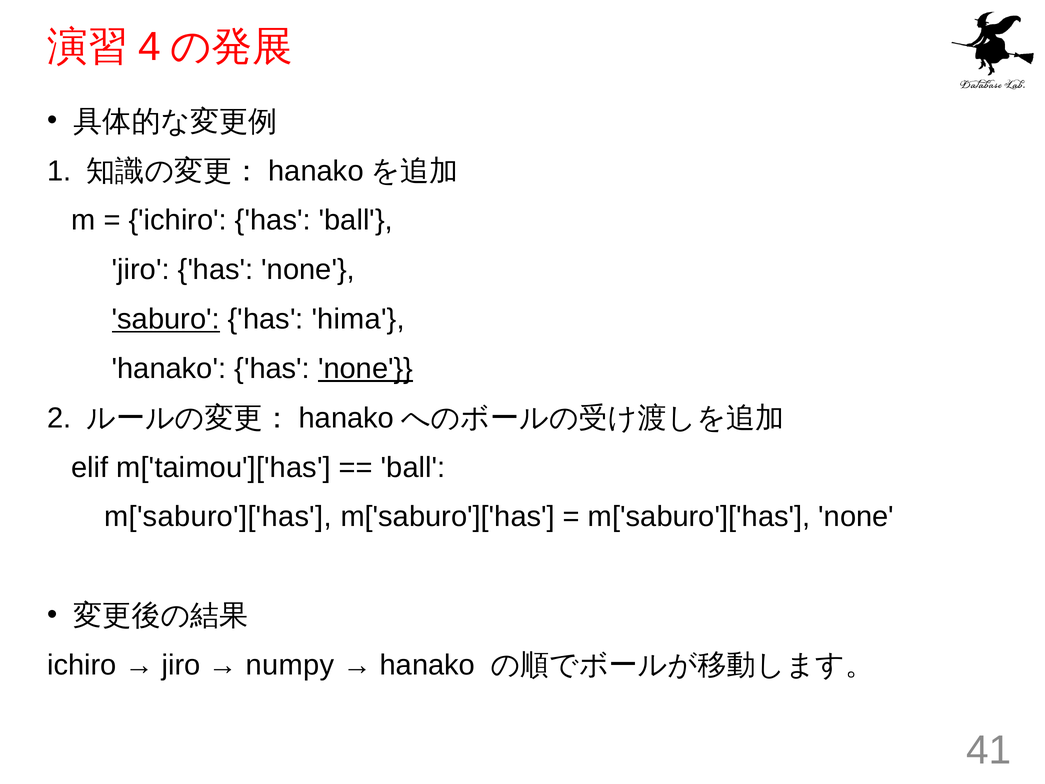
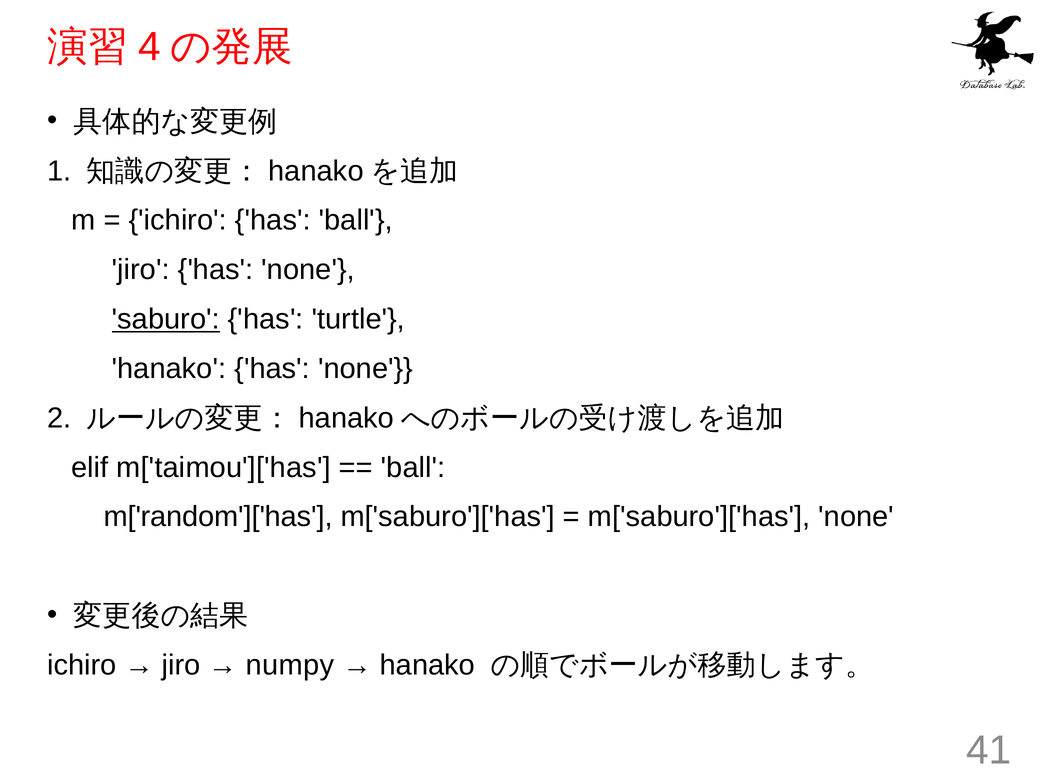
hima: hima -> turtle (358, 319)
none underline: present -> none (366, 369)
m['saburo']['has: m['saburo']['has -> m['random']['has (218, 517)
